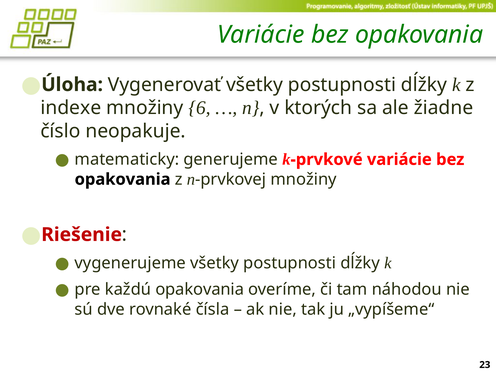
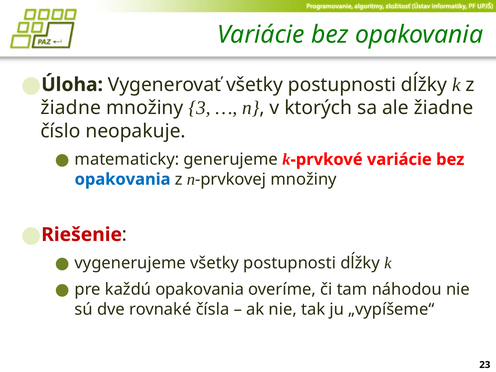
indexe: indexe -> žiadne (71, 108)
6: 6 -> 3 (200, 108)
opakovania colour: black -> blue (123, 179)
